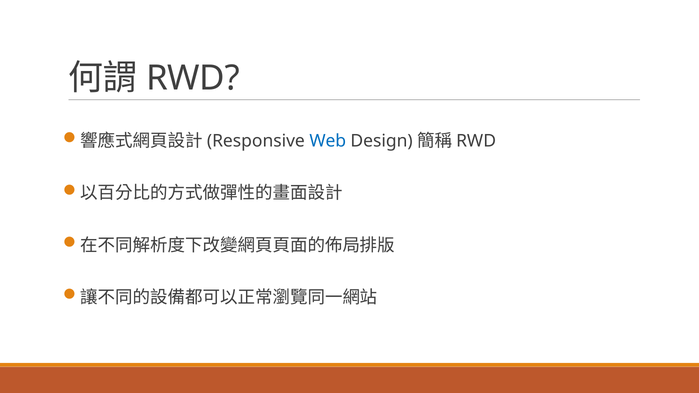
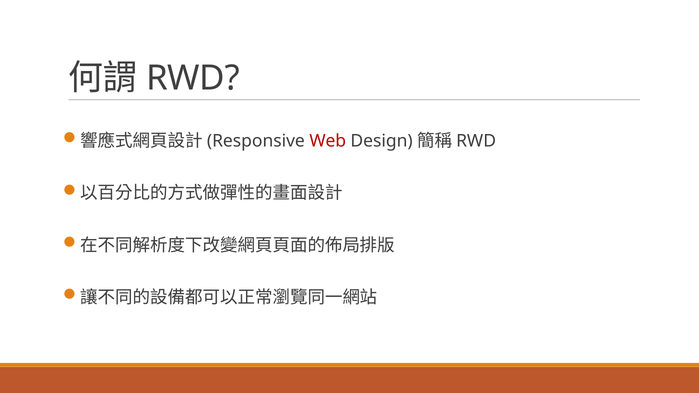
Web colour: blue -> red (328, 141)
